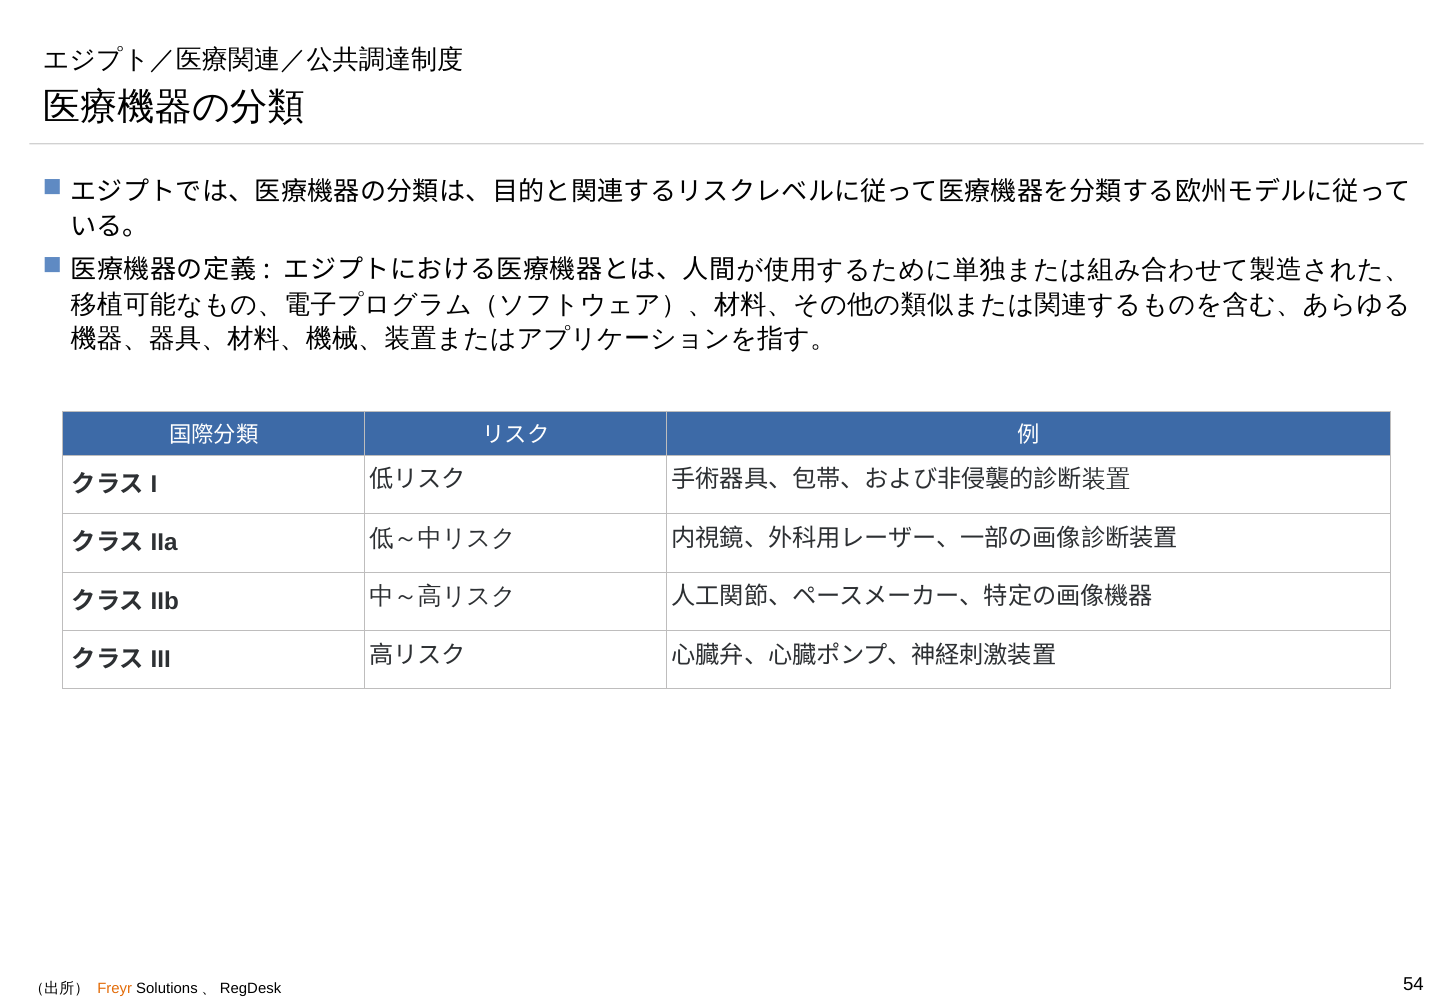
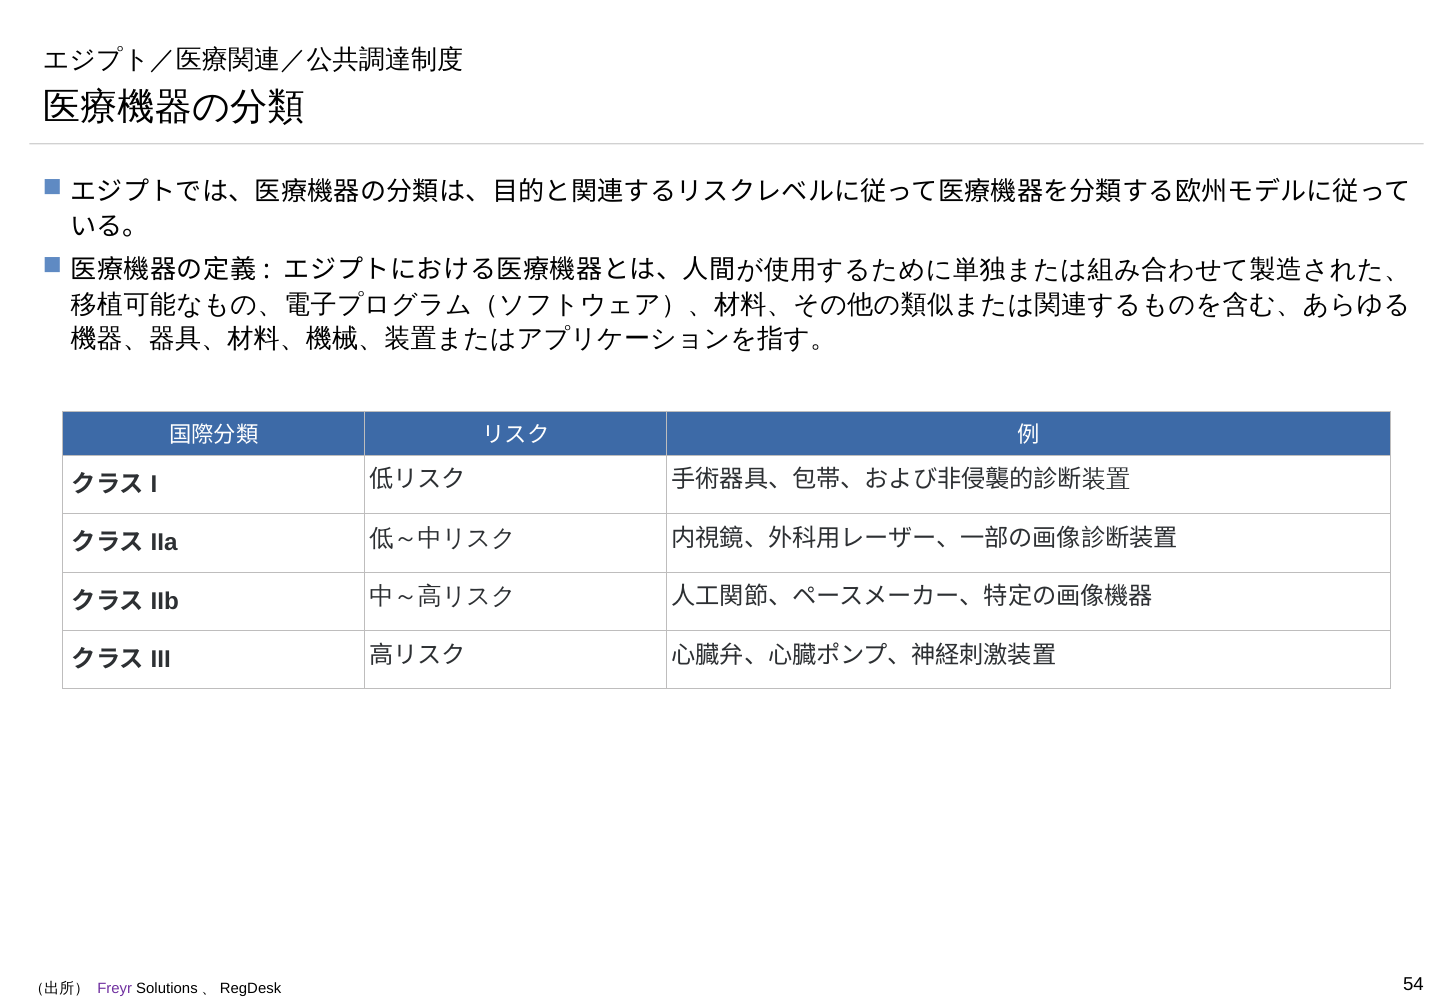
Freyr colour: orange -> purple (115, 988)
